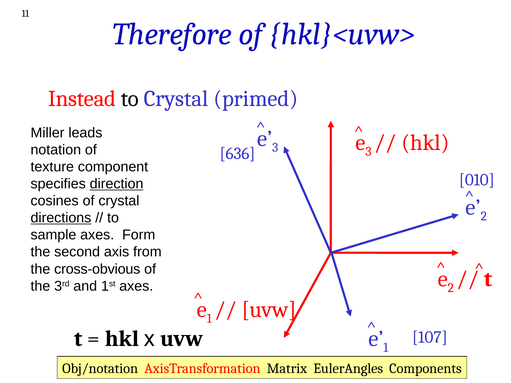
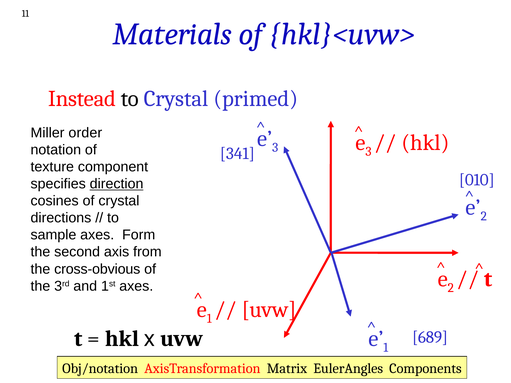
Therefore: Therefore -> Materials (172, 34)
leads: leads -> order (85, 133)
636: 636 -> 341 (237, 154)
directions underline: present -> none (61, 218)
107: 107 -> 689 (430, 338)
